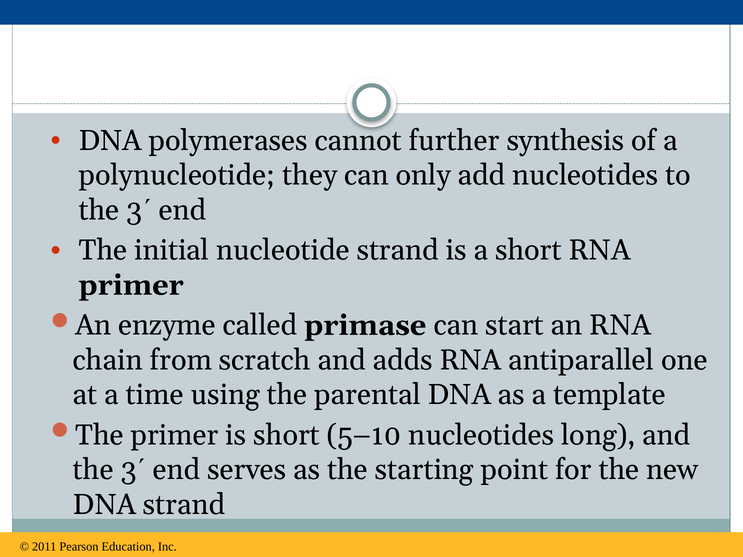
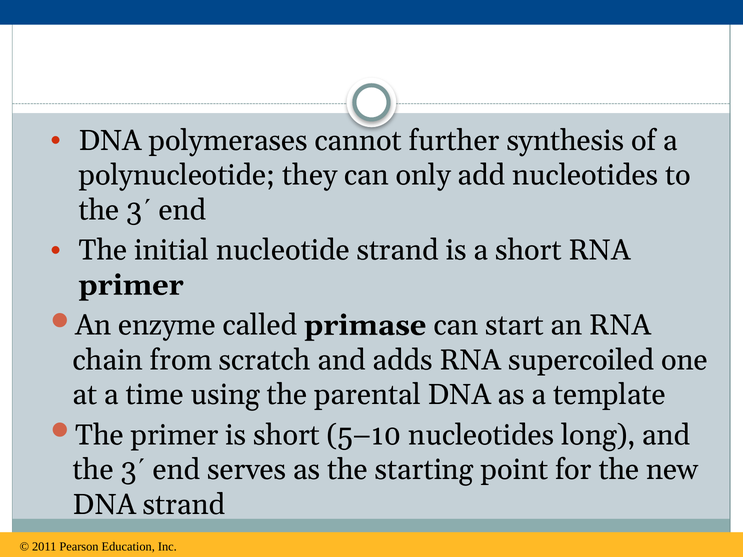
antiparallel: antiparallel -> supercoiled (581, 360)
